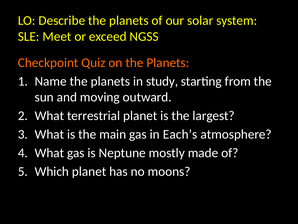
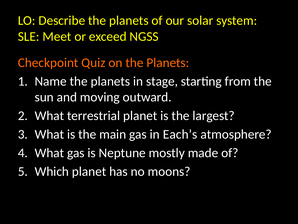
study: study -> stage (162, 81)
